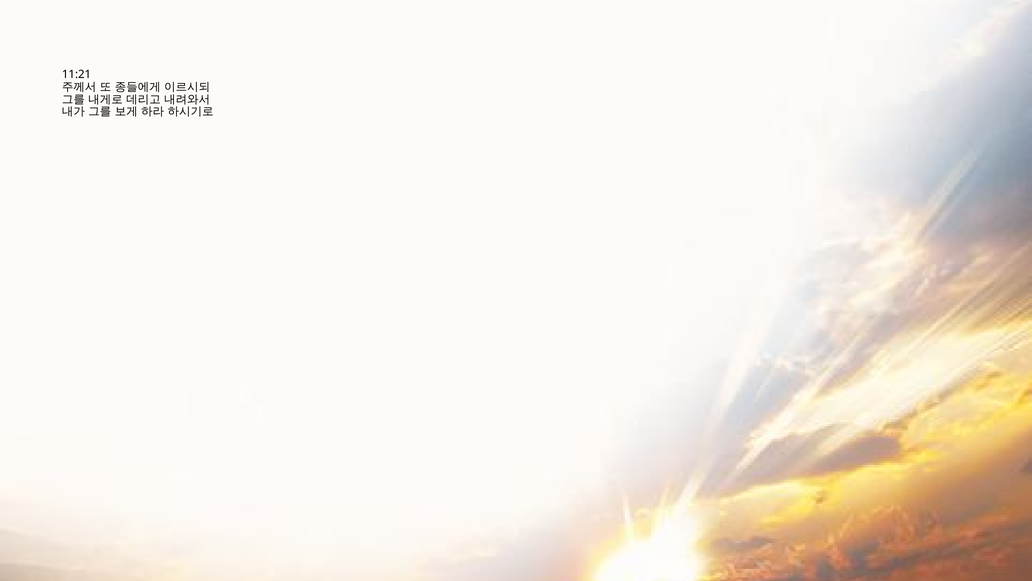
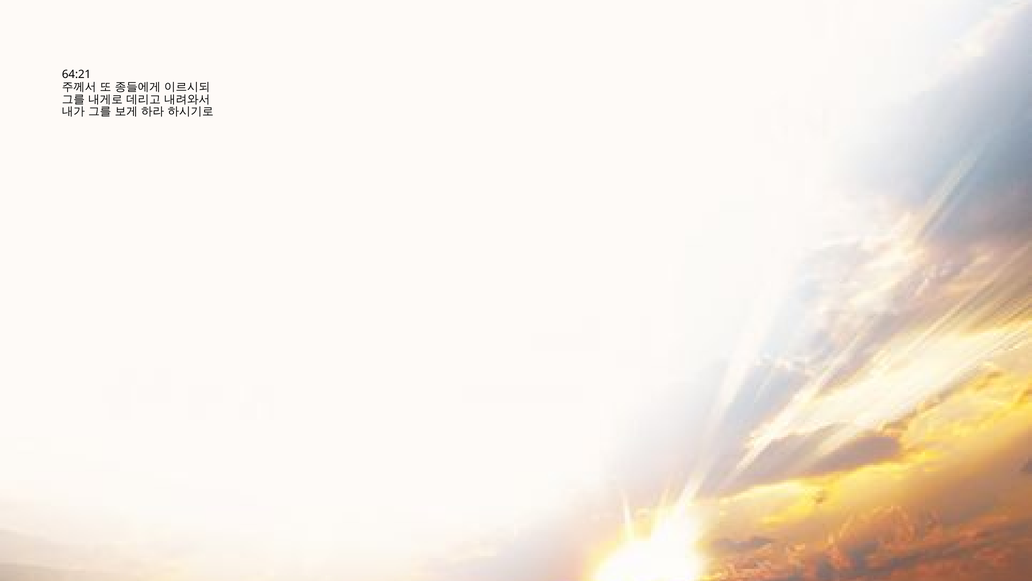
11:21: 11:21 -> 64:21 (77, 74)
